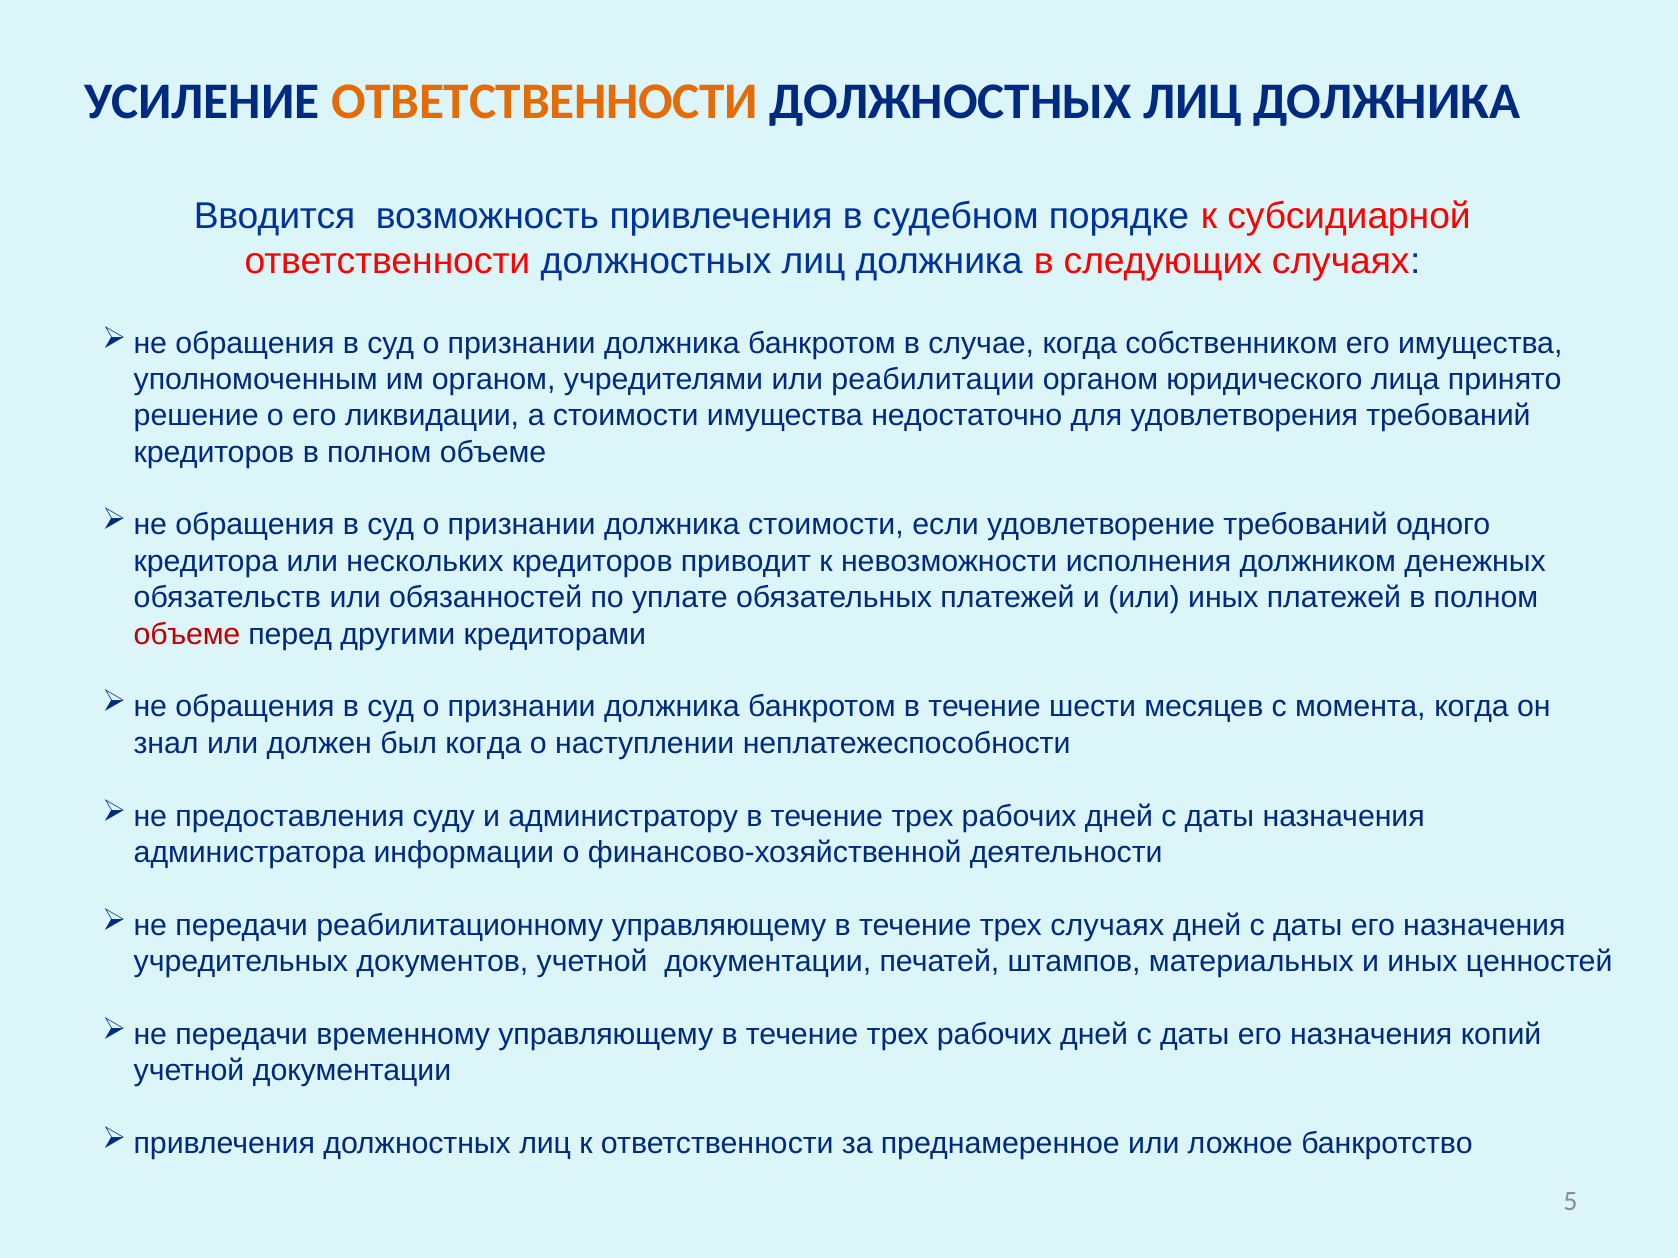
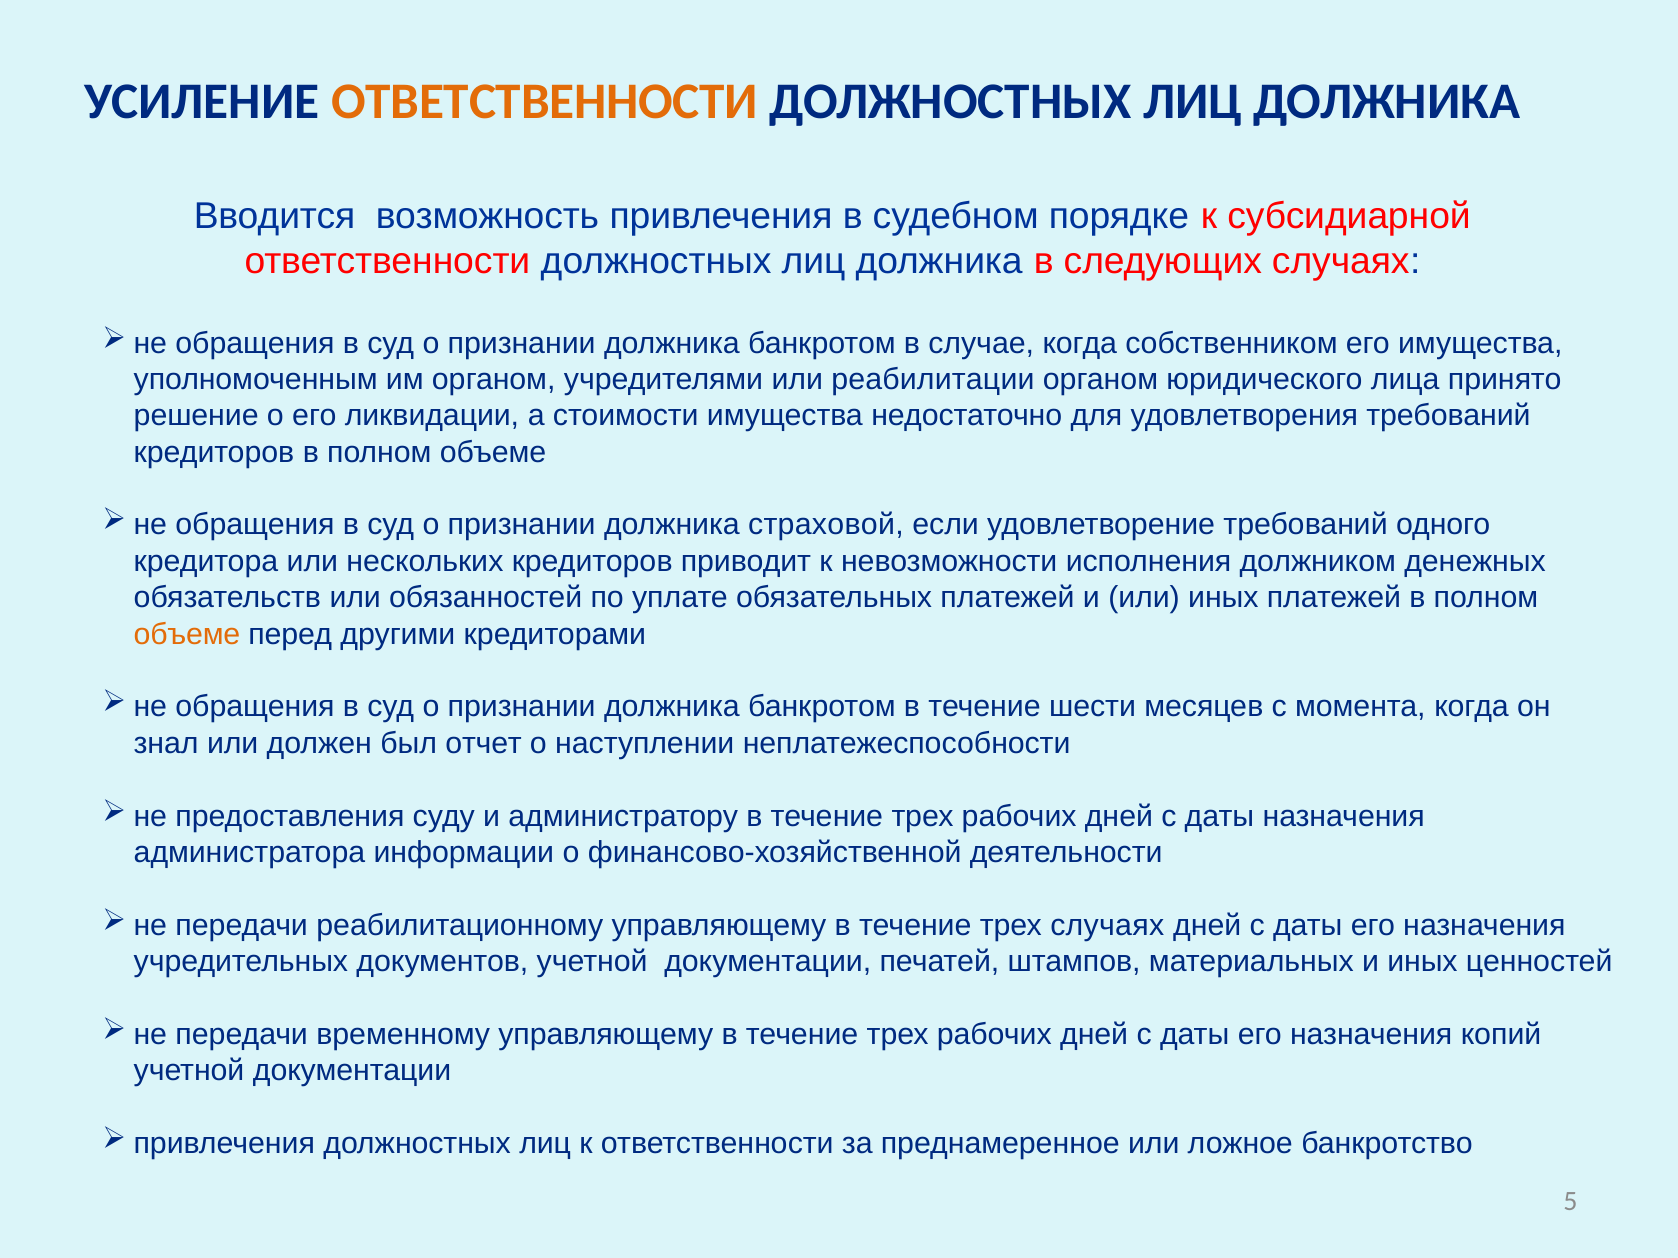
должника стоимости: стоимости -> страховой (826, 525)
объеме colour: red -> orange (187, 634)
был когда: когда -> отчет (484, 744)
